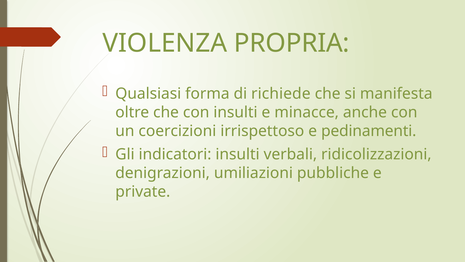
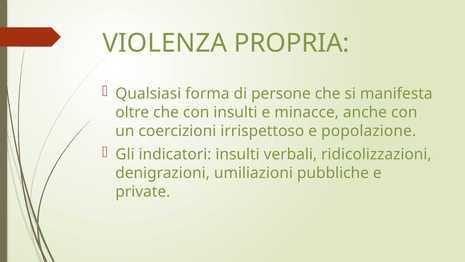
richiede: richiede -> persone (281, 94)
pedinamenti: pedinamenti -> popolazione (369, 131)
